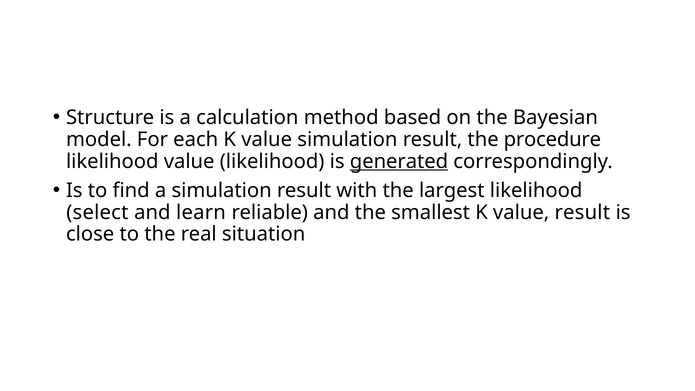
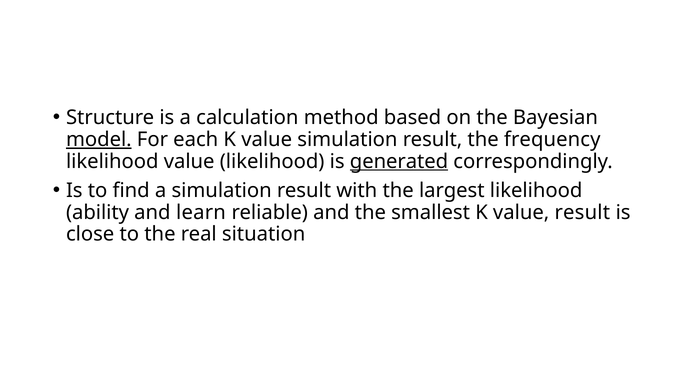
model underline: none -> present (99, 139)
procedure: procedure -> frequency (552, 139)
select: select -> ability (98, 212)
